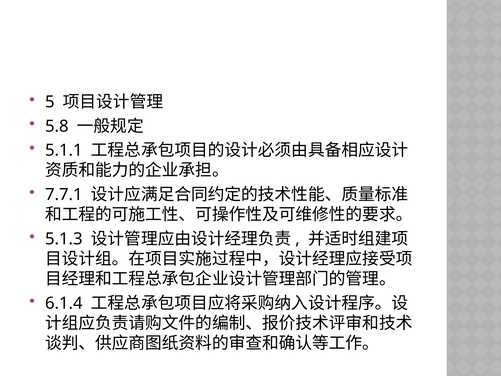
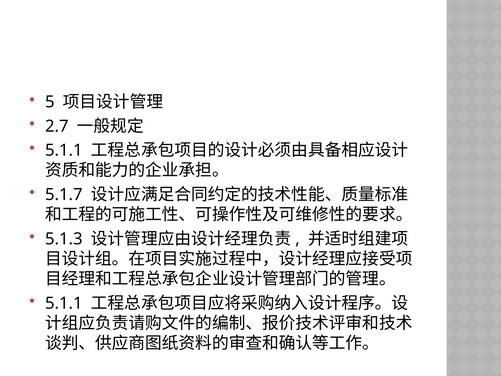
5.8: 5.8 -> 2.7 (57, 126)
7.7.1: 7.7.1 -> 5.1.7 (64, 195)
6.1.4: 6.1.4 -> 5.1.1 (64, 303)
